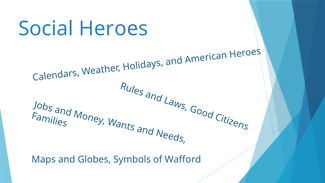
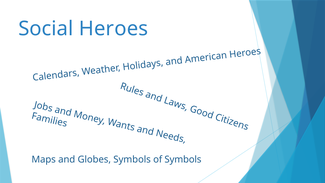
of Wafford: Wafford -> Symbols (183, 159)
